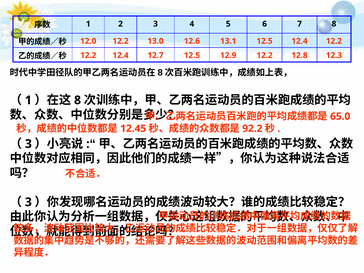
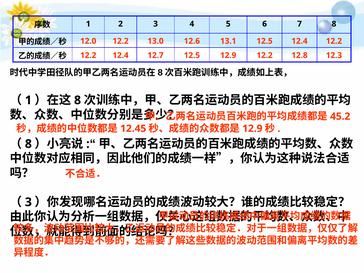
65.0: 65.0 -> 45.2 (340, 116)
92.2: 92.2 -> 12.9 (252, 129)
3: 3 -> 8 (28, 144)
